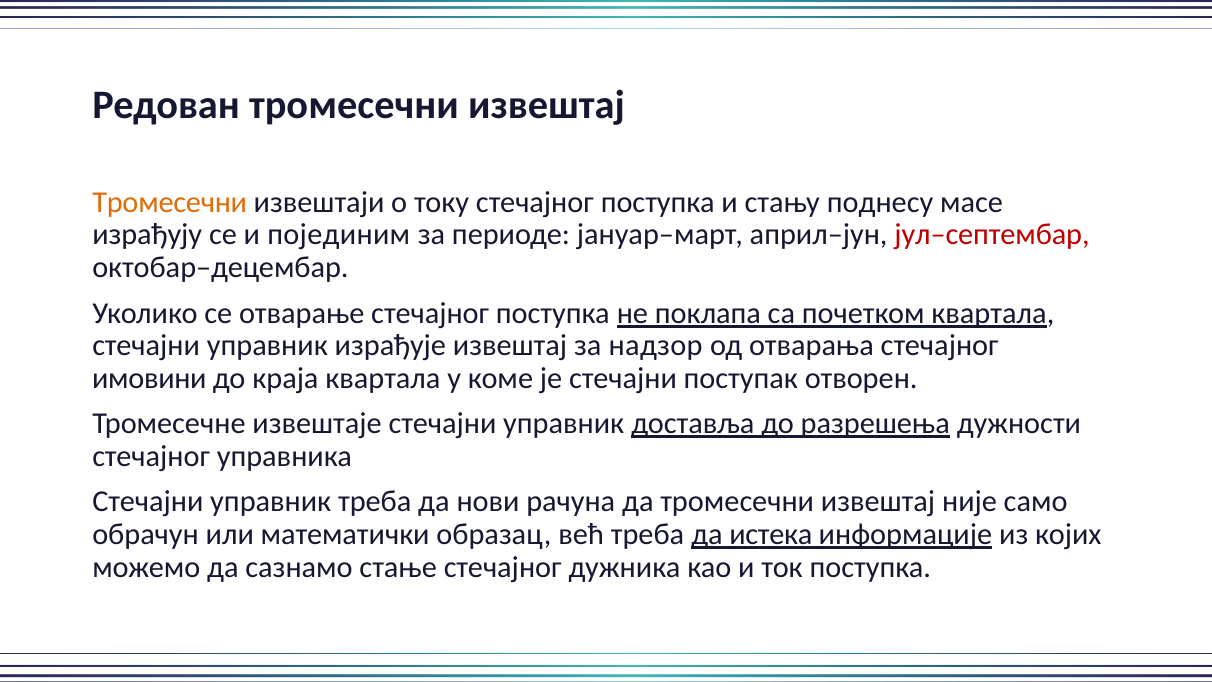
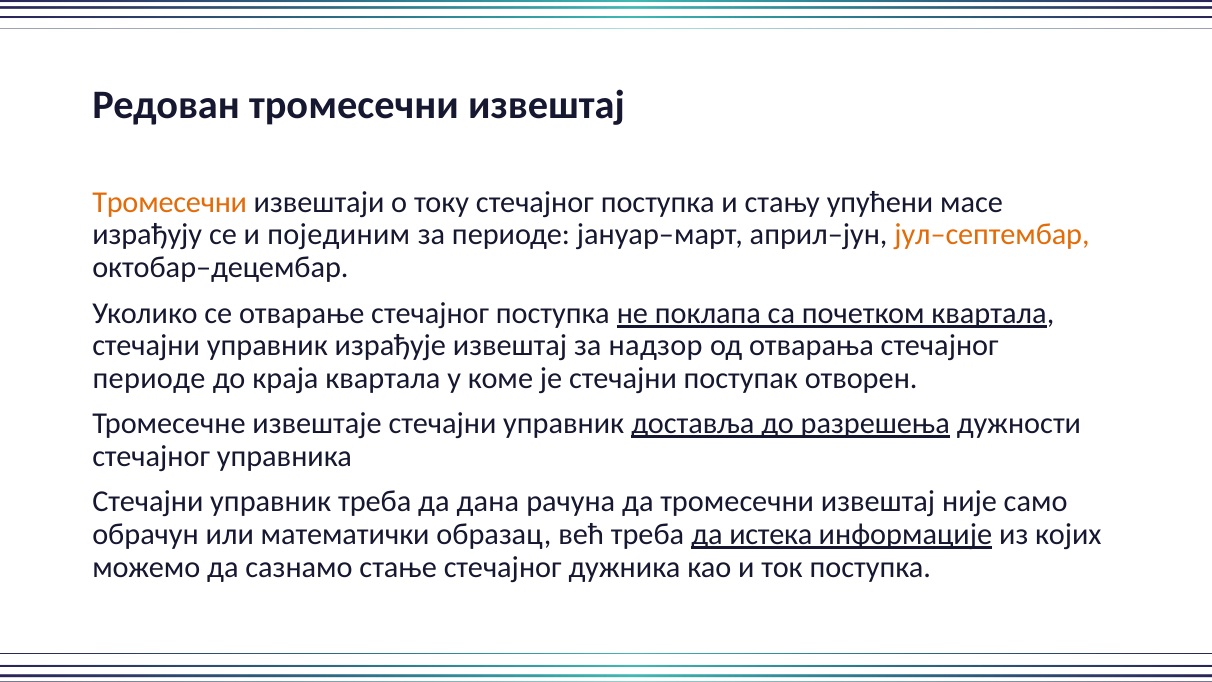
поднесу: поднесу -> упућени (880, 202)
јул–септембар colour: red -> orange (992, 235)
имовини: имовини -> периоде (149, 378)
нови: нови -> дана (488, 502)
